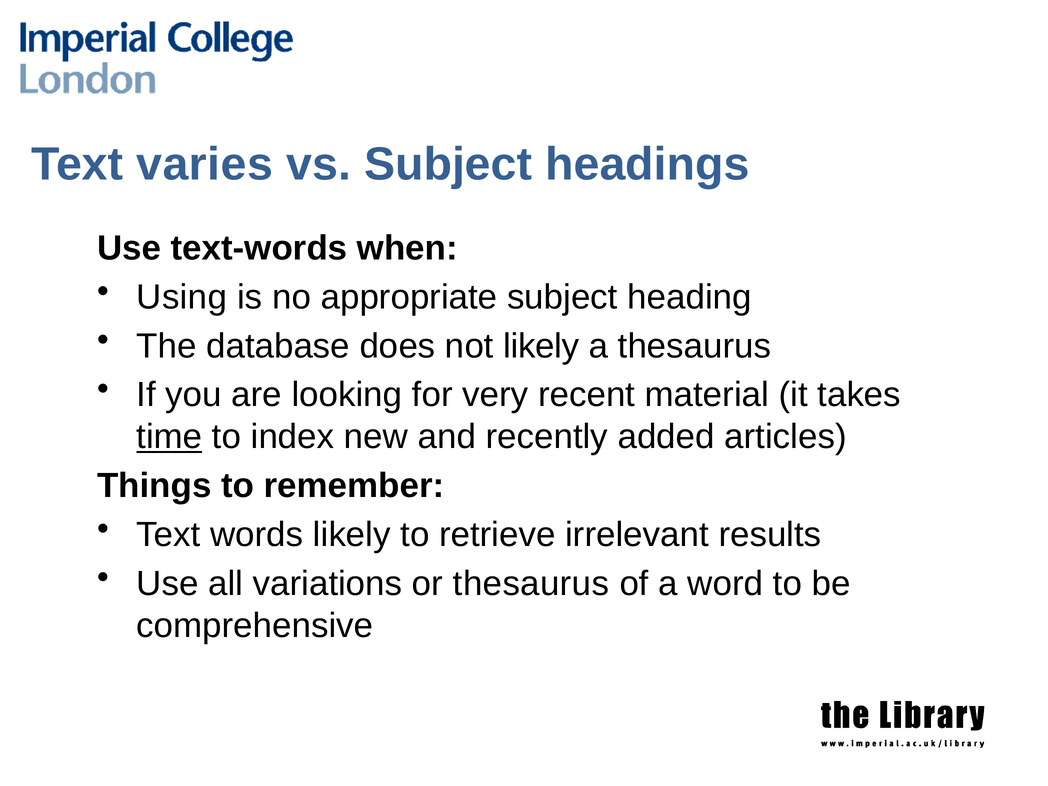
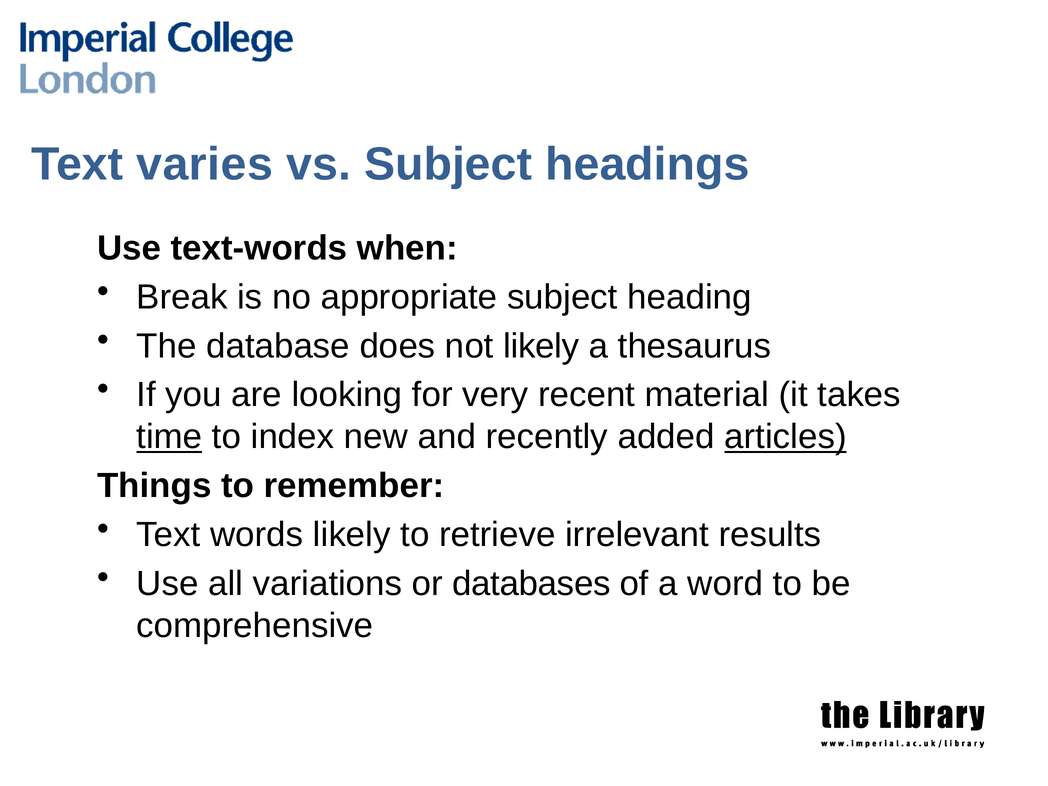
Using: Using -> Break (182, 297)
articles underline: none -> present (786, 437)
or thesaurus: thesaurus -> databases (531, 584)
